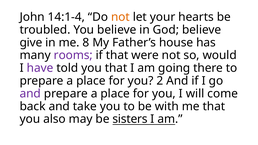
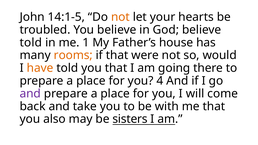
14:1-4: 14:1-4 -> 14:1-5 (66, 17)
give: give -> told (31, 43)
8: 8 -> 1 (86, 43)
rooms colour: purple -> orange (73, 55)
have colour: purple -> orange (40, 68)
2: 2 -> 4 (160, 81)
